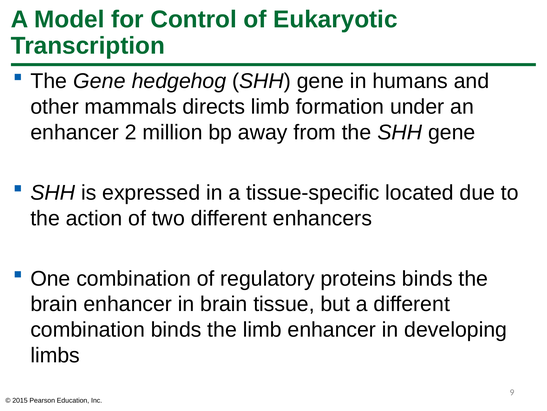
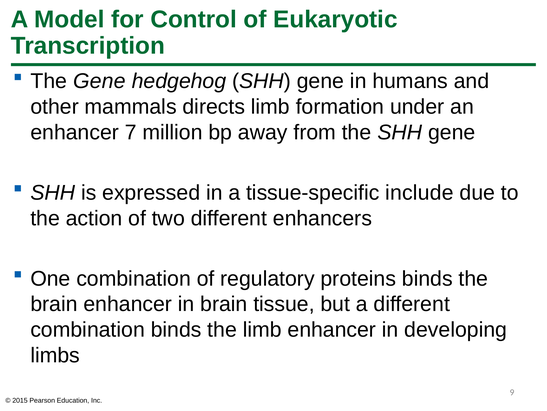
2: 2 -> 7 (131, 132)
located: located -> include (419, 192)
